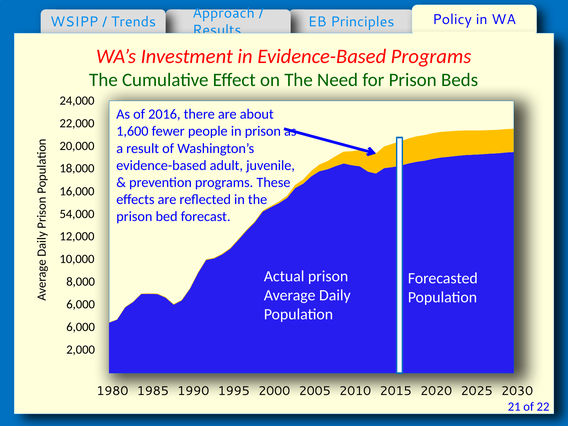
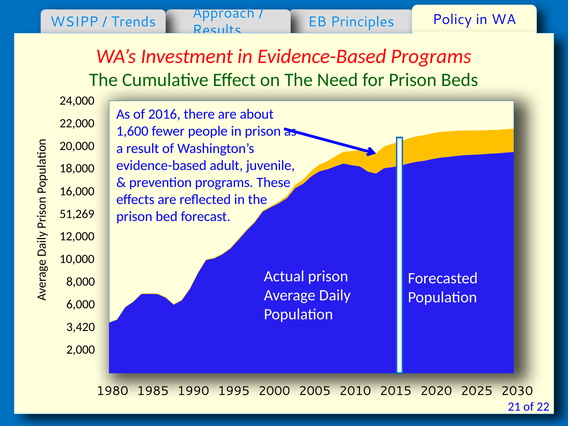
54,000: 54,000 -> 51,269 (77, 214)
6,000: 6,000 -> 3,420 (81, 327)
